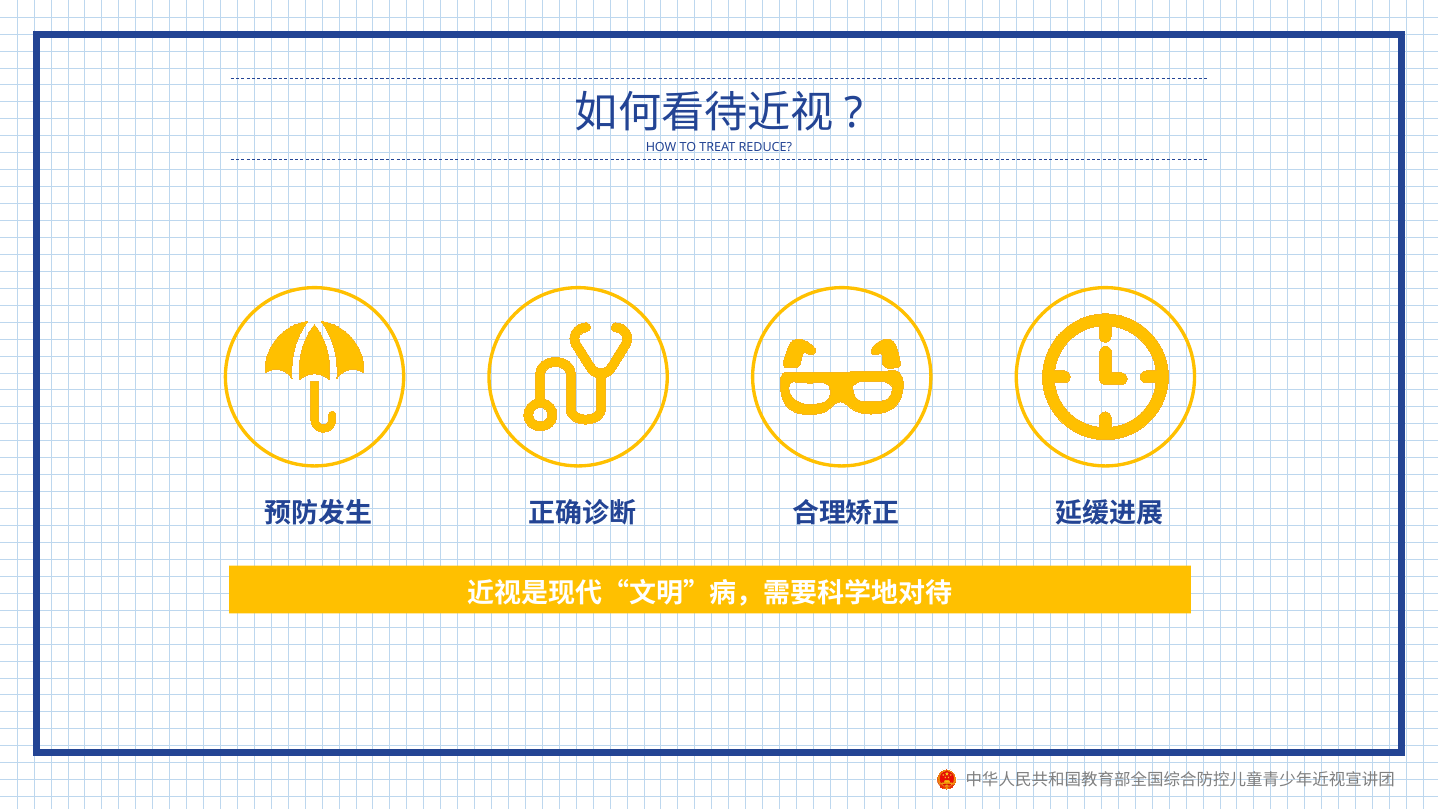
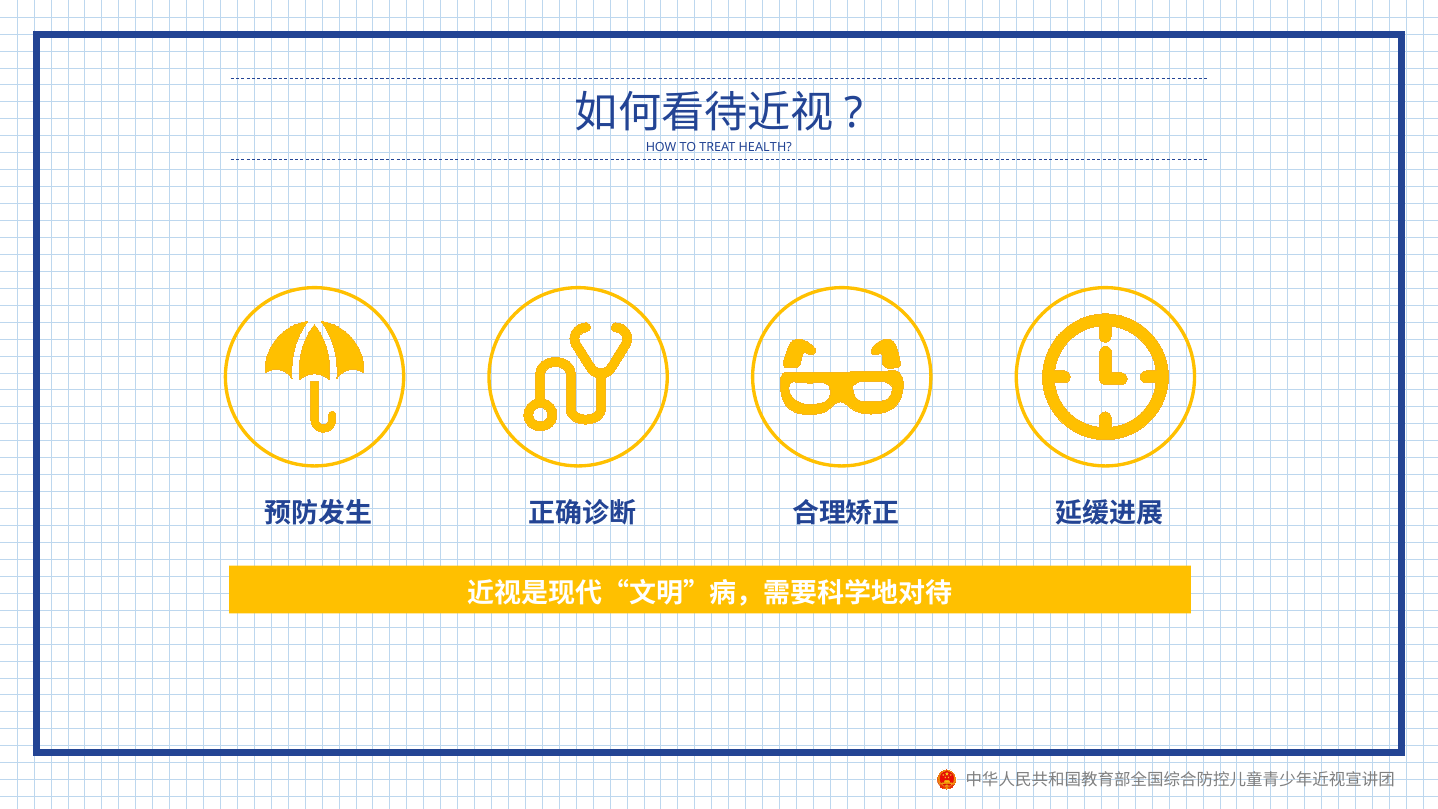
REDUCE: REDUCE -> HEALTH (765, 147)
